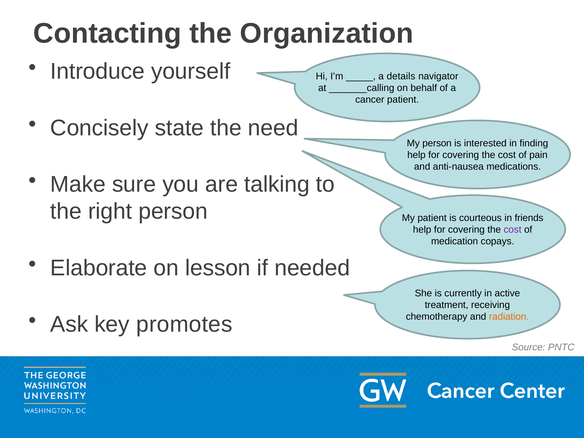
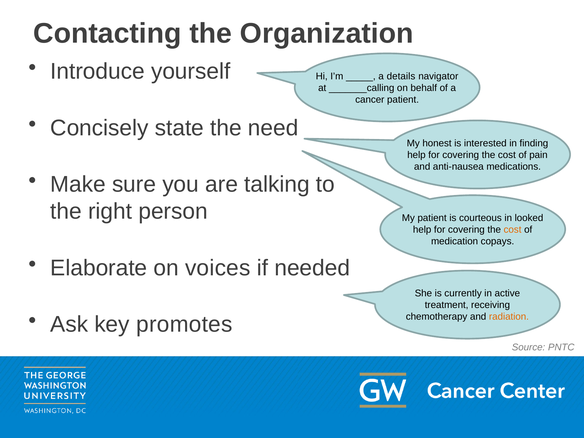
My person: person -> honest (437, 143)
friends: friends -> looked (529, 218)
cost colour: purple -> orange (513, 230)
lesson: lesson -> voices (218, 268)
